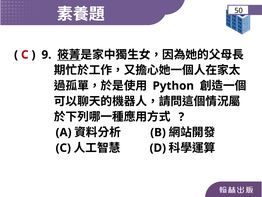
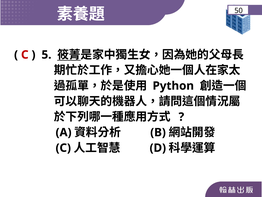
9: 9 -> 5 (46, 55)
